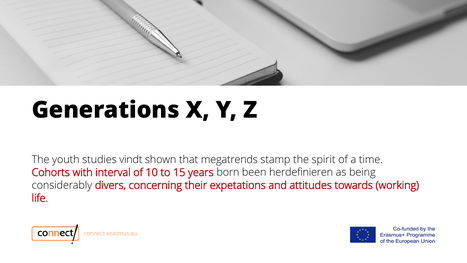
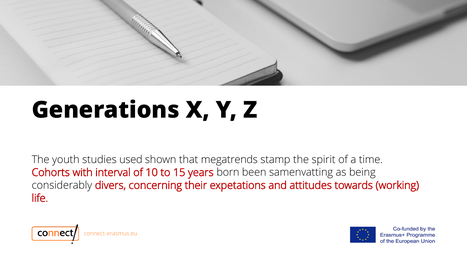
vindt: vindt -> used (131, 159)
herdefinieren: herdefinieren -> samenvatting (301, 172)
